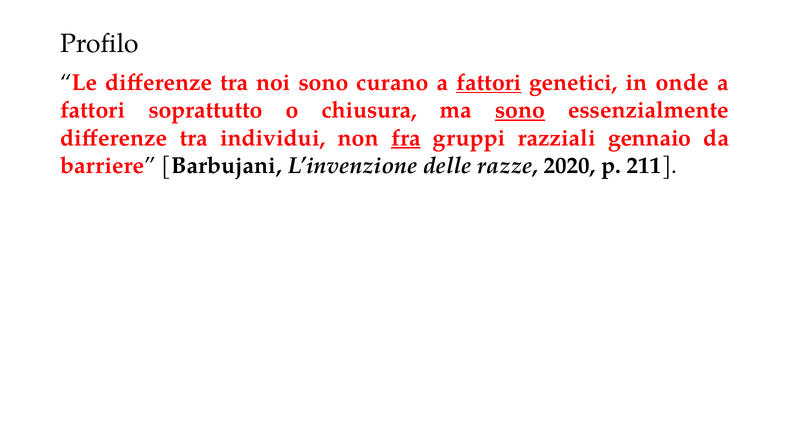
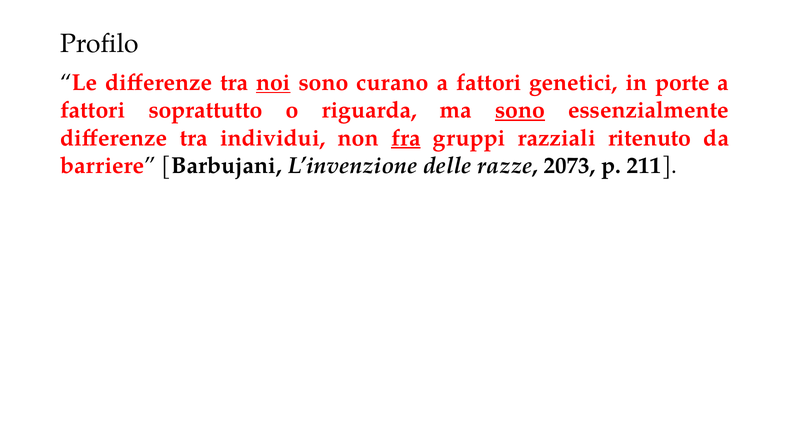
noi underline: none -> present (273, 82)
fattori underline: present -> none (489, 82)
onde: onde -> porte (682, 82)
chiusura: chiusura -> riguarda (369, 110)
gennaio: gennaio -> ritenuto (650, 138)
2020: 2020 -> 2073 (570, 165)
